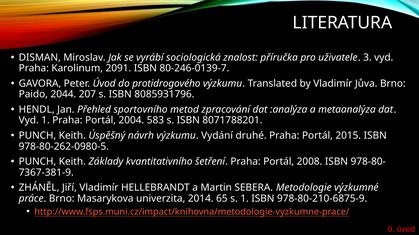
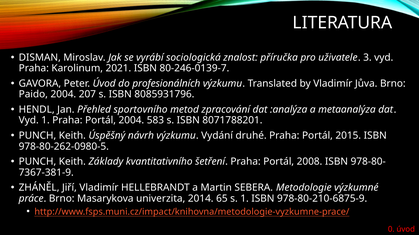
2091: 2091 -> 2021 (118, 69)
protidrogového: protidrogového -> profesionálních (166, 84)
Paido 2044: 2044 -> 2004 (63, 95)
